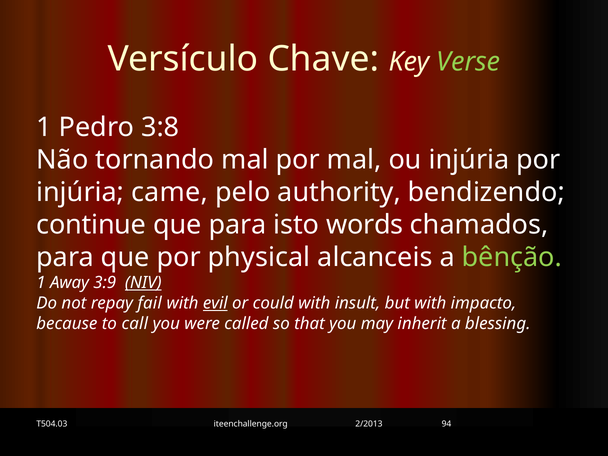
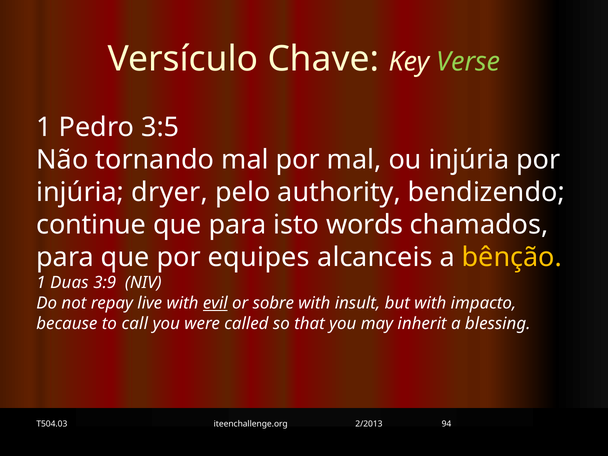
3:8: 3:8 -> 3:5 (160, 127)
came: came -> dryer (170, 192)
physical: physical -> equipes (259, 257)
bênção colour: light green -> yellow (512, 257)
Away: Away -> Duas (69, 283)
NIV underline: present -> none (143, 283)
fail: fail -> live (150, 303)
could: could -> sobre (273, 303)
